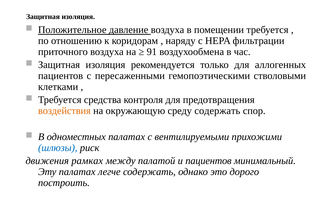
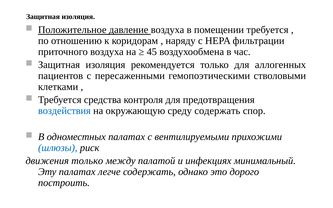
91: 91 -> 45 (152, 52)
воздействия colour: orange -> blue (64, 111)
движения рамках: рамках -> только (87, 161)
и пациентов: пациентов -> инфекциях (208, 161)
